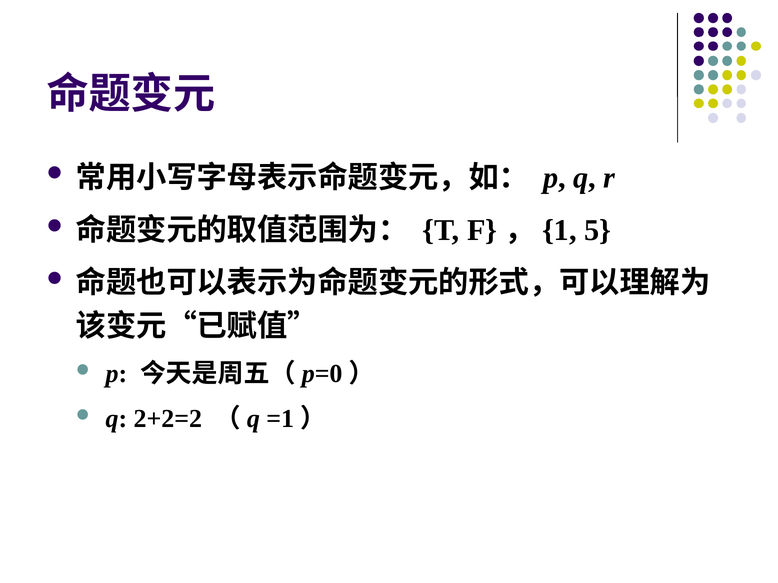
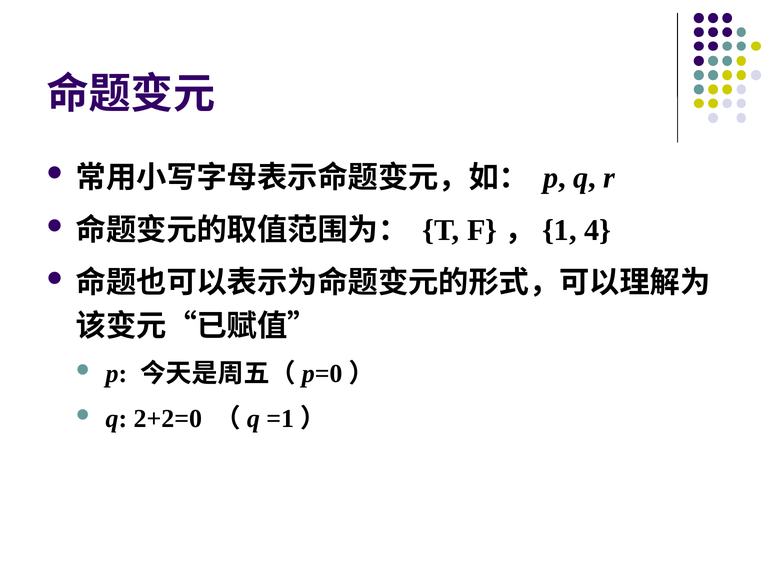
5: 5 -> 4 (598, 230)
2+2=2: 2+2=2 -> 2+2=0 (168, 419)
